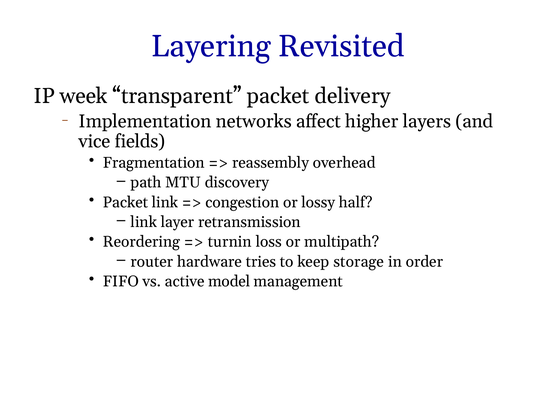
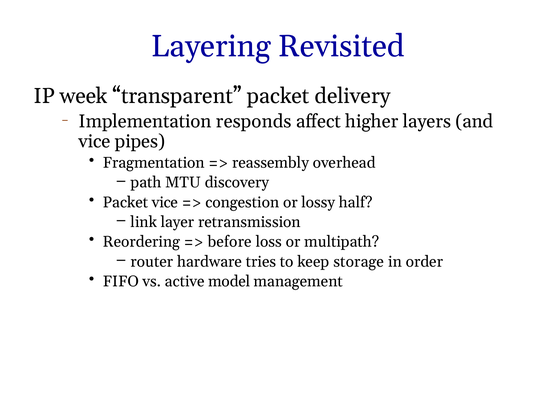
networks: networks -> responds (254, 121)
fields: fields -> pipes (140, 141)
Packet link: link -> vice (165, 202)
turnin: turnin -> before (230, 242)
